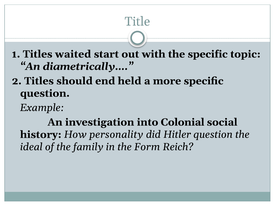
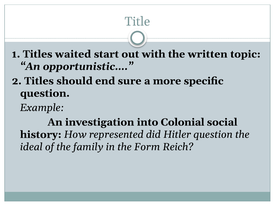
the specific: specific -> written (208, 54)
diametrically…: diametrically… -> opportunistic… (88, 67)
held: held -> sure (130, 81)
personality: personality -> represented (116, 135)
